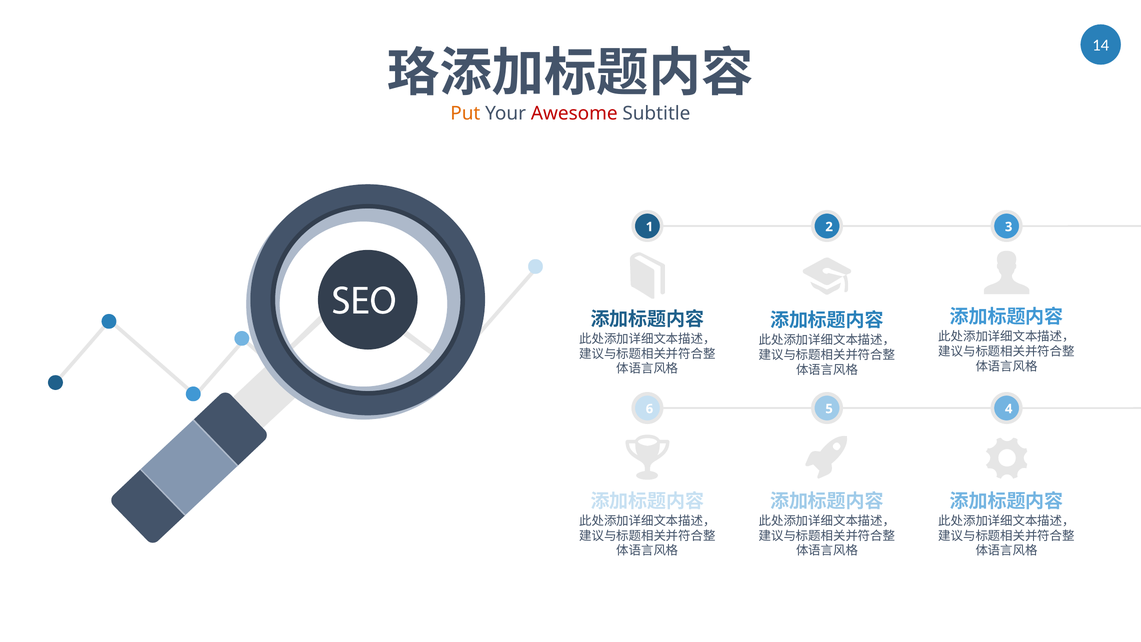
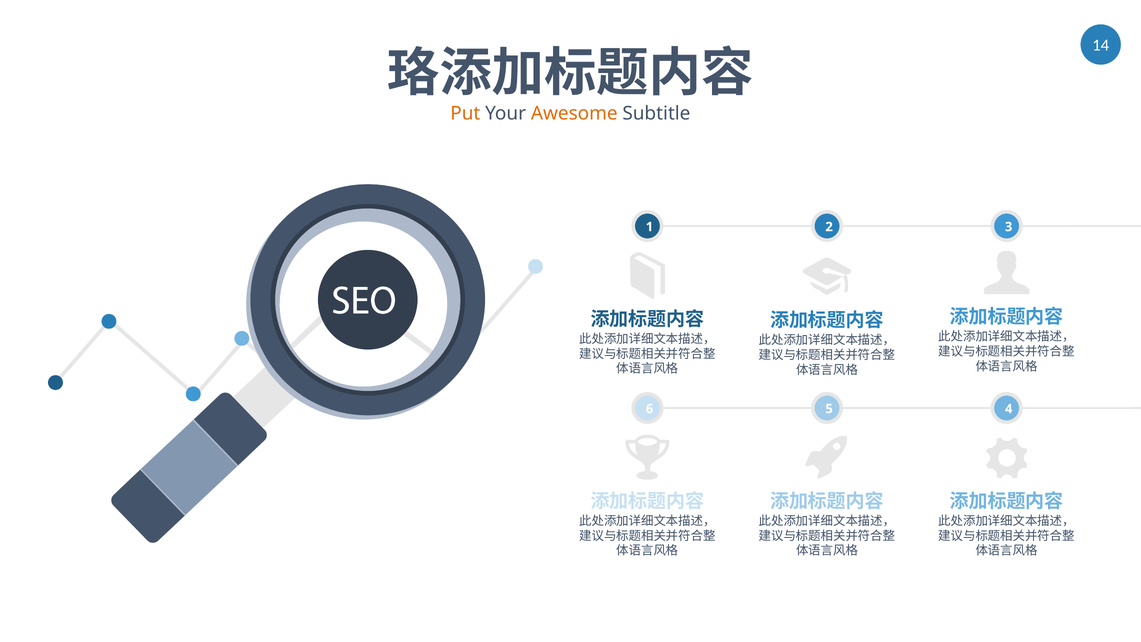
Awesome colour: red -> orange (574, 114)
